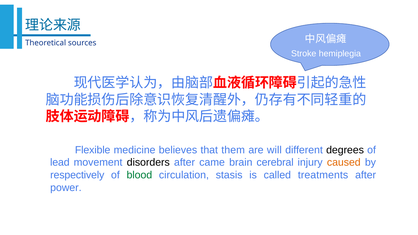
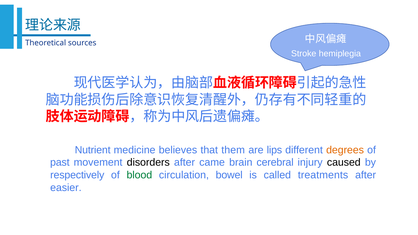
Flexible: Flexible -> Nutrient (93, 150)
will: will -> lips (274, 150)
degrees colour: black -> orange (345, 150)
lead: lead -> past (60, 163)
caused colour: orange -> black (344, 163)
stasis: stasis -> bowel (229, 175)
power: power -> easier (66, 188)
